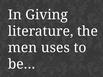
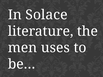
Giving: Giving -> Solace (46, 15)
